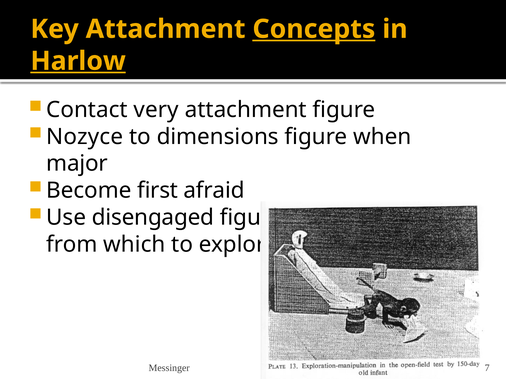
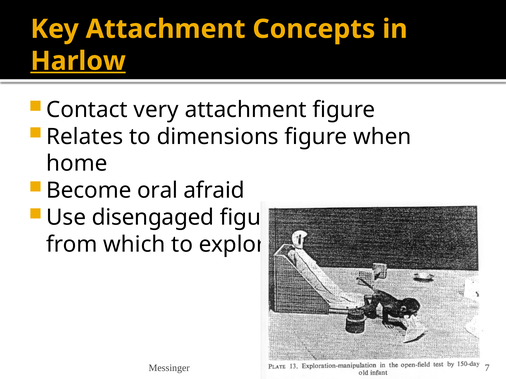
Concepts underline: present -> none (314, 29)
Nozyce: Nozyce -> Relates (85, 137)
major: major -> home (77, 164)
first: first -> oral (158, 191)
